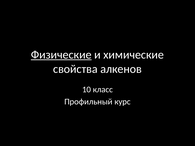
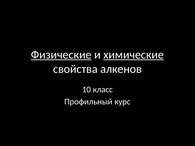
химические underline: none -> present (134, 55)
